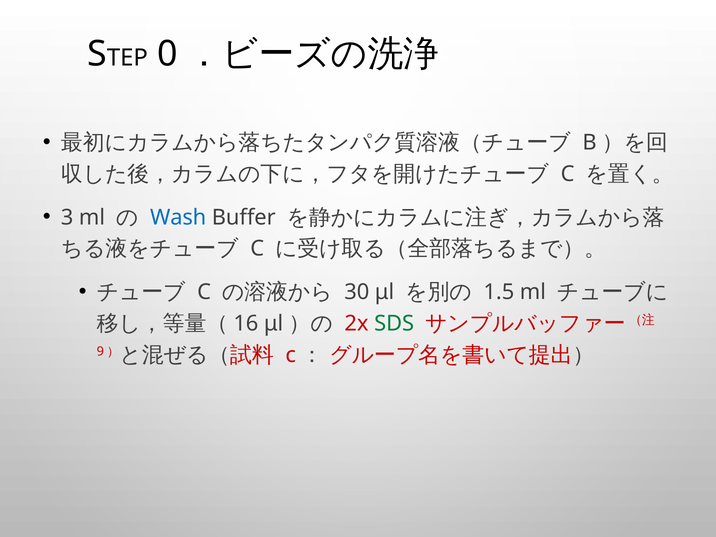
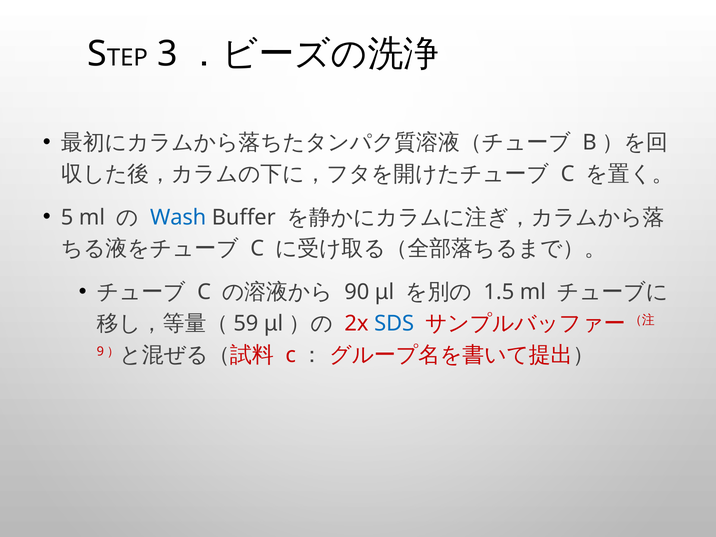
0: 0 -> 3 (167, 54)
3: 3 -> 5 (67, 217)
30: 30 -> 90 (357, 292)
16: 16 -> 59 (246, 324)
SDS colour: green -> blue (394, 324)
